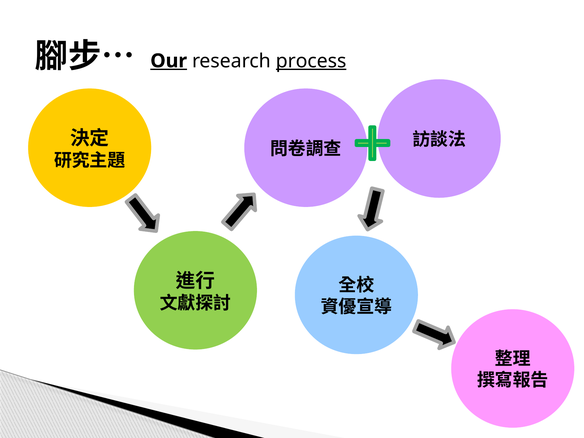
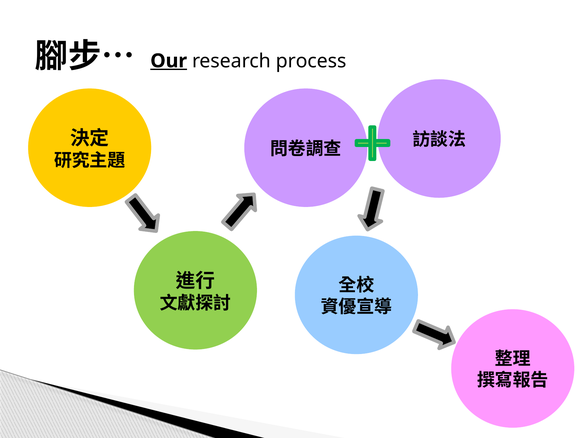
process underline: present -> none (311, 61)
